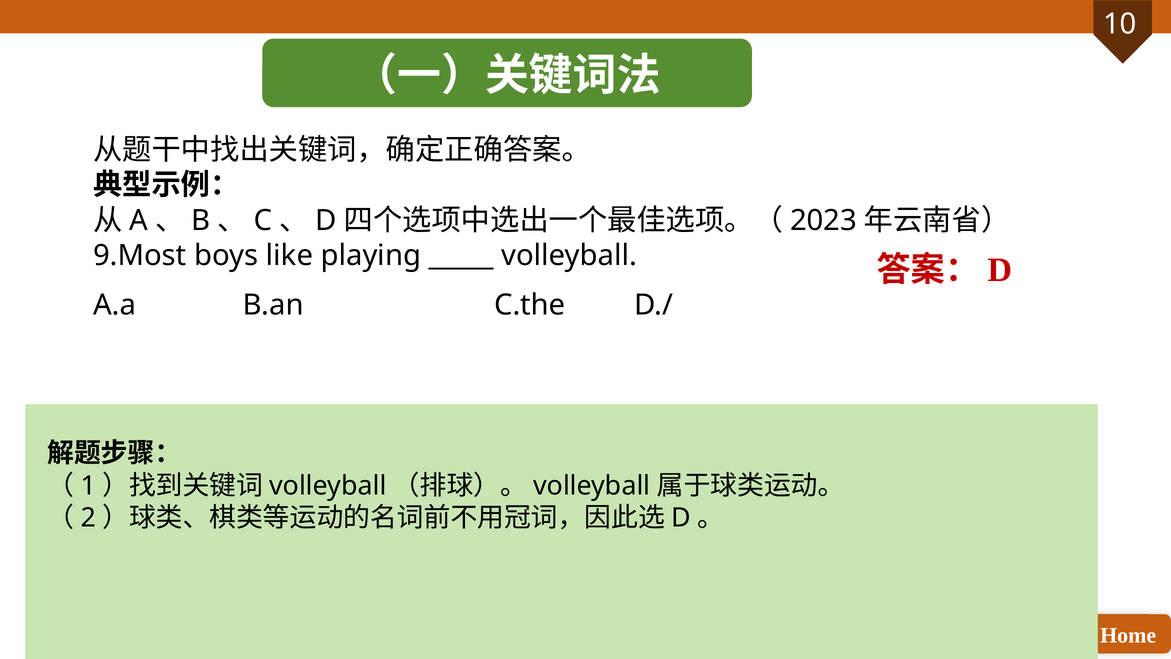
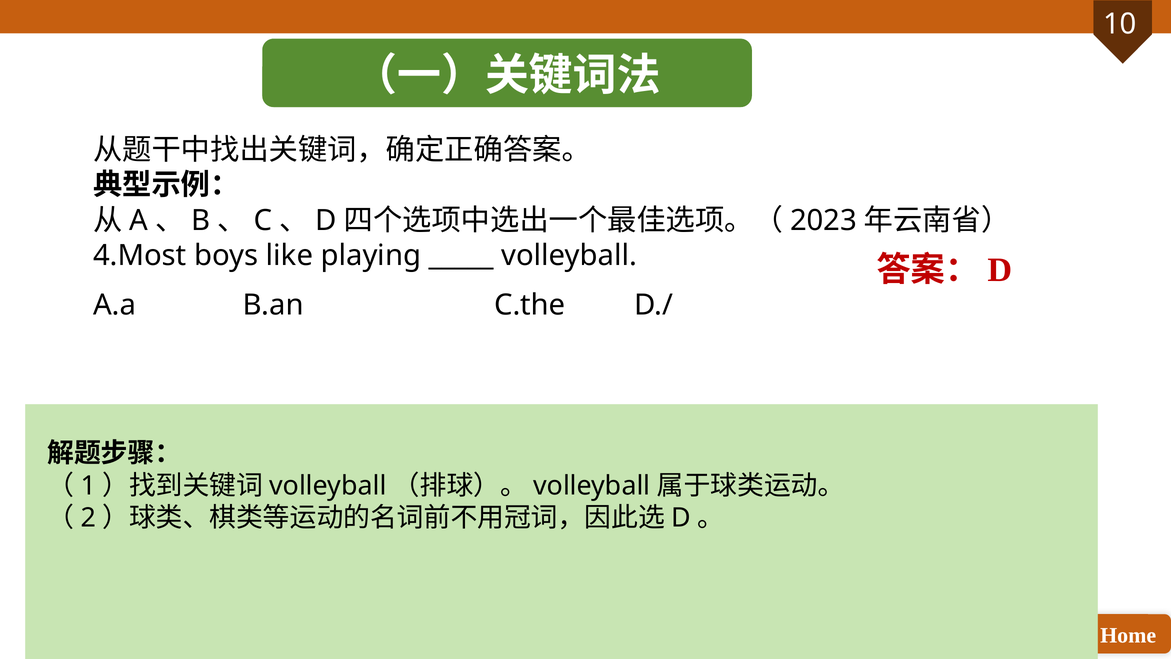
9.Most: 9.Most -> 4.Most (140, 255)
